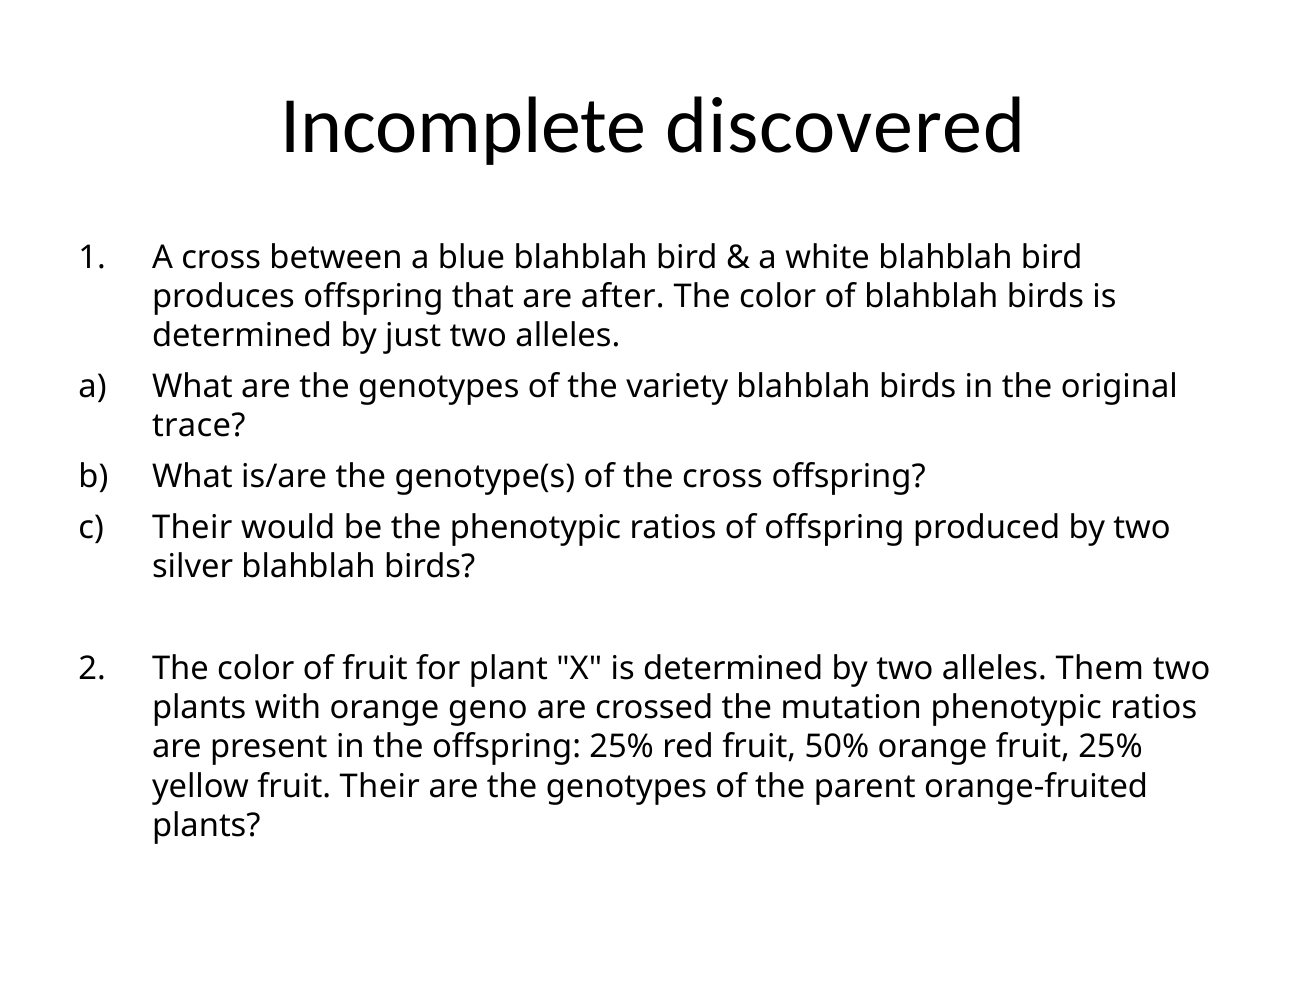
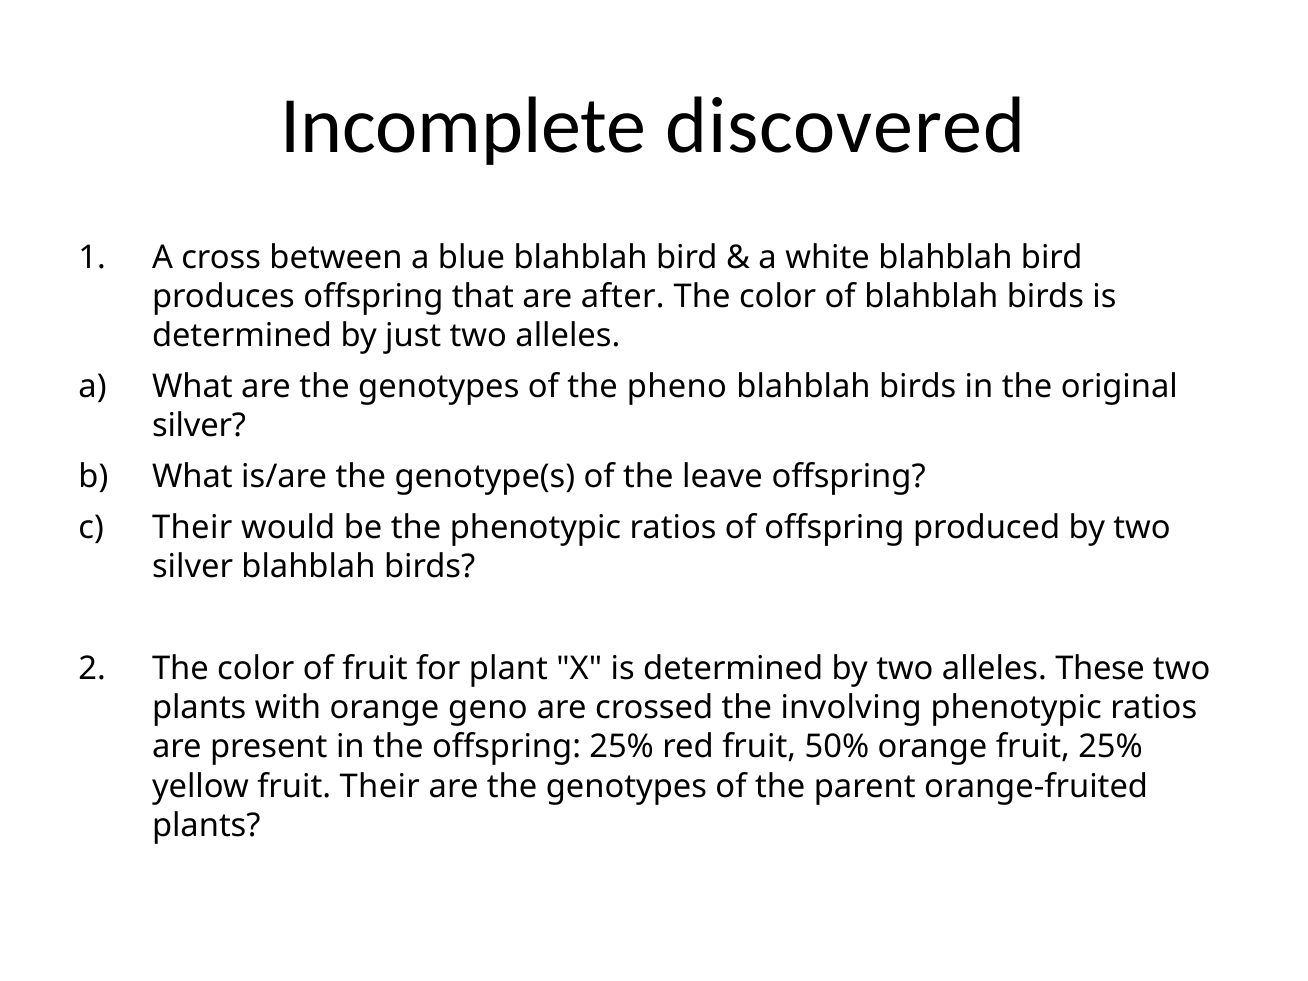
variety: variety -> pheno (677, 387)
trace: trace -> silver (199, 426)
the cross: cross -> leave (722, 477)
Them: Them -> These (1100, 669)
mutation: mutation -> involving (851, 708)
